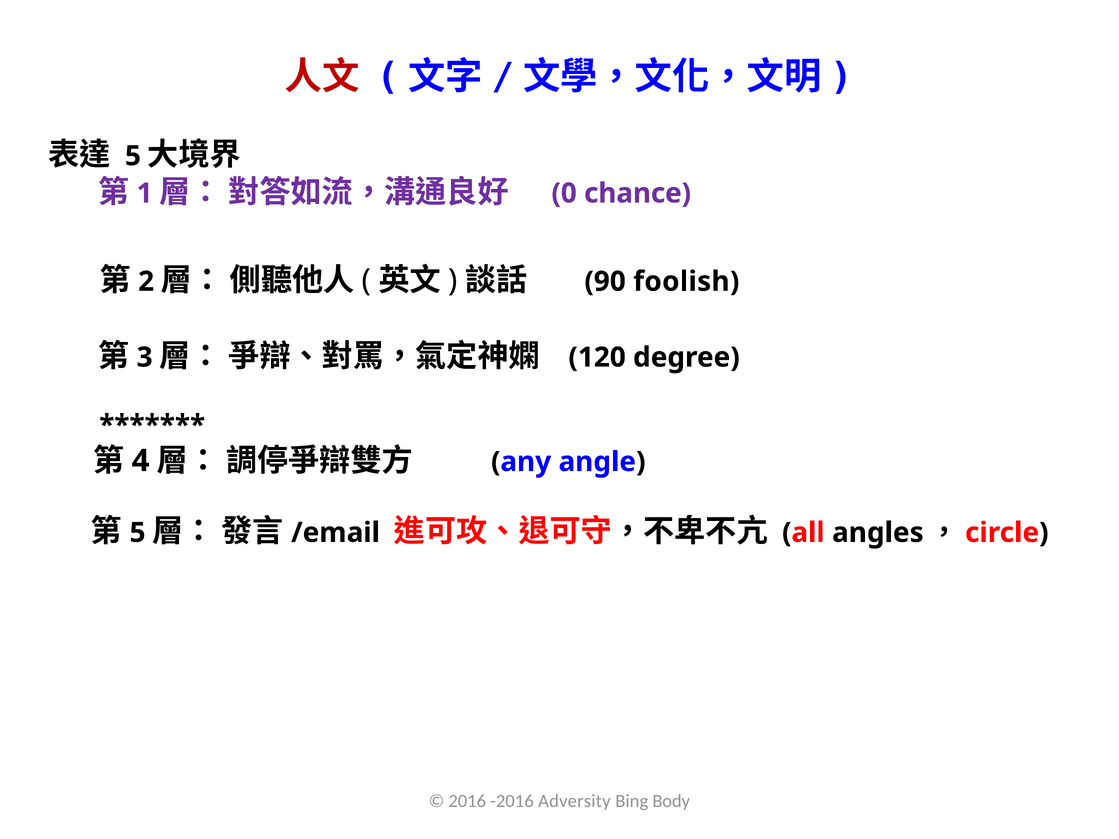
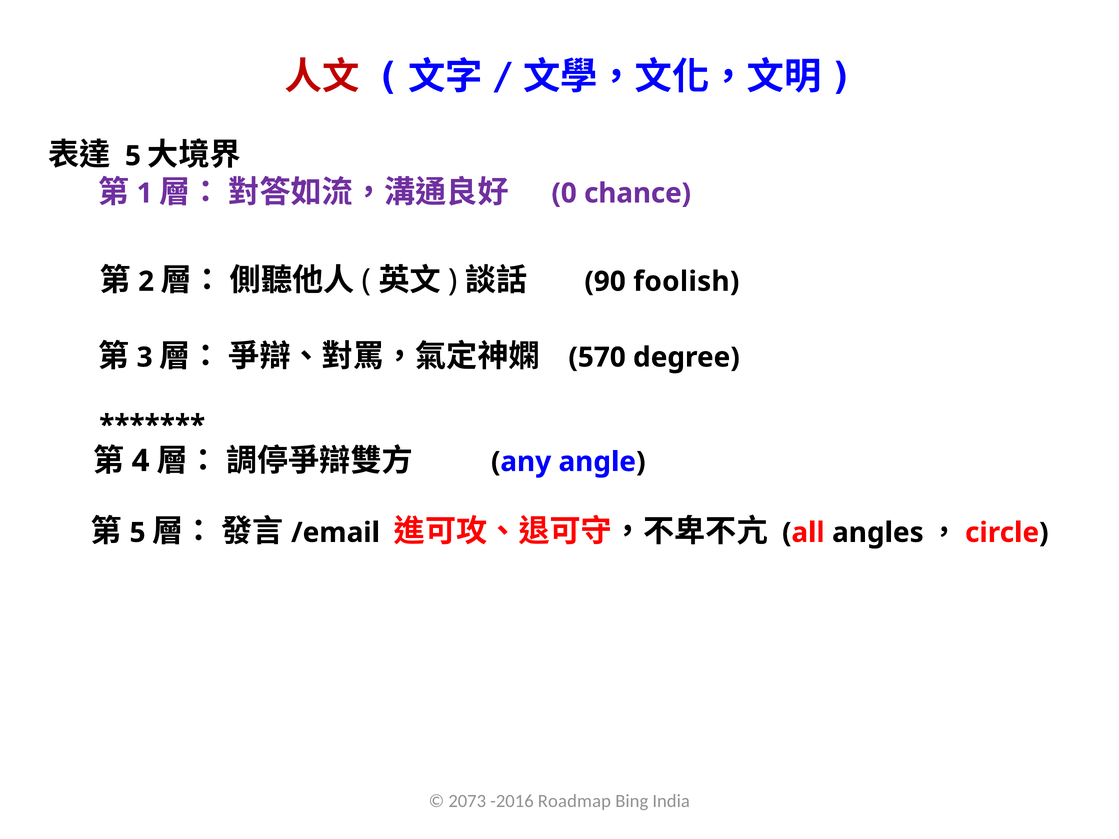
120: 120 -> 570 (597, 357)
2016: 2016 -> 2073 (467, 801)
Adversity: Adversity -> Roadmap (574, 801)
Body: Body -> India (671, 801)
